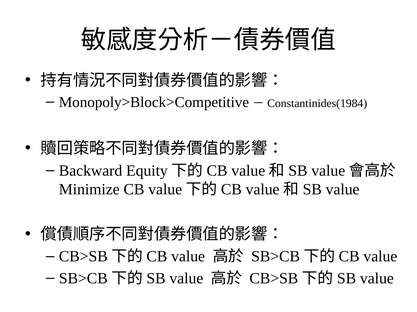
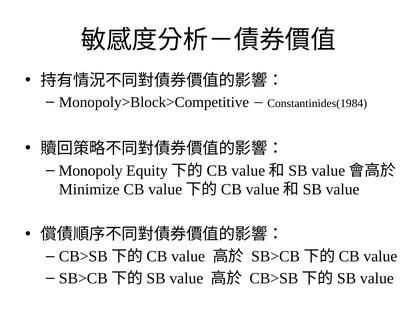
Backward: Backward -> Monopoly (91, 171)
